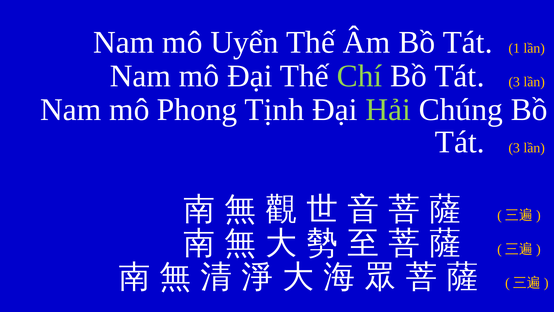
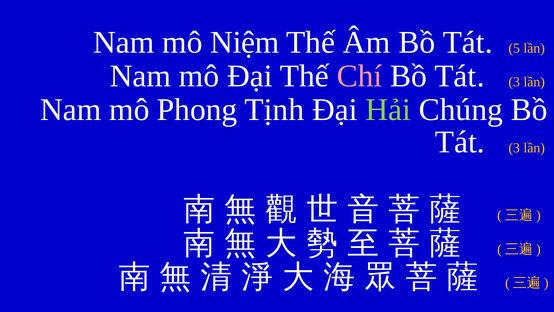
Uyển: Uyển -> Niệm (245, 42)
1: 1 -> 5 (514, 48)
Chí colour: light green -> pink (360, 76)
